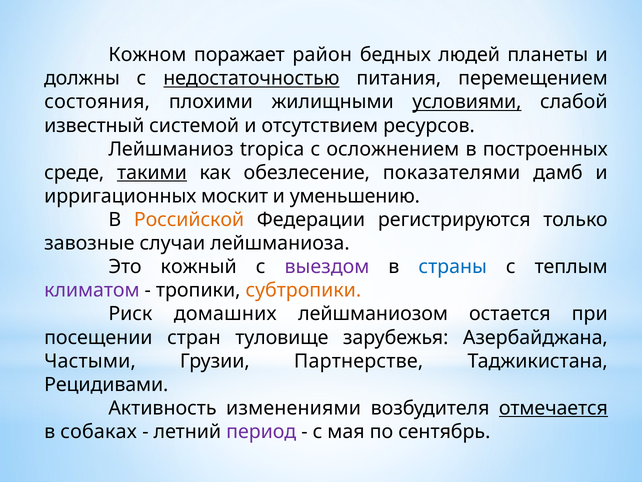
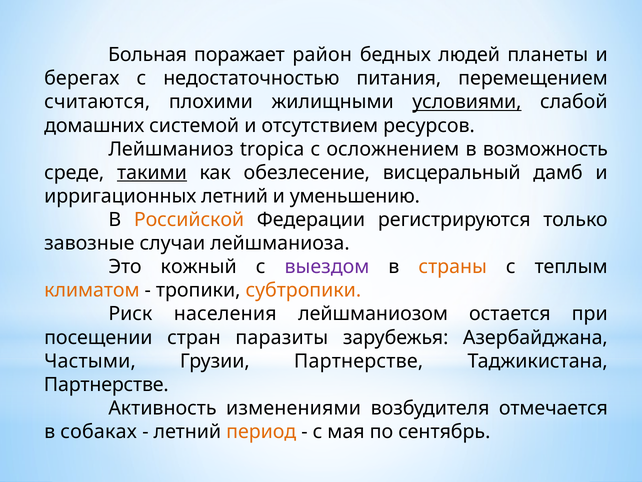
Кожном: Кожном -> Больная (148, 55)
должны: должны -> берегах (82, 78)
недостаточностью underline: present -> none (251, 78)
состояния: состояния -> считаются (97, 102)
известный: известный -> домашних (94, 125)
построенных: построенных -> возможность (545, 149)
показателями: показателями -> висцеральный (452, 172)
ирригационных москит: москит -> летний (235, 196)
страны colour: blue -> orange (453, 267)
климатом colour: purple -> orange (92, 290)
домашних: домашних -> населения (225, 314)
туловище: туловище -> паразиты (282, 337)
Рецидивами: Рецидивами -> Партнерстве (106, 384)
отмечается underline: present -> none (553, 408)
период colour: purple -> orange (261, 431)
